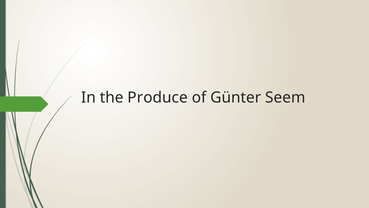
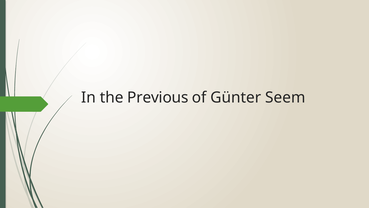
Produce: Produce -> Previous (158, 97)
